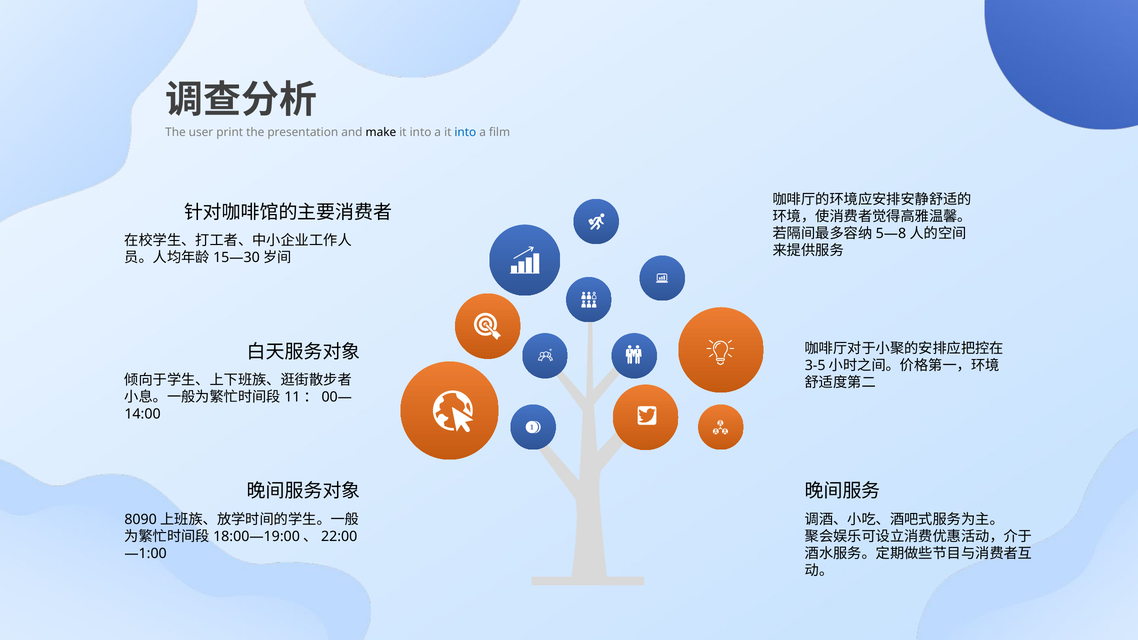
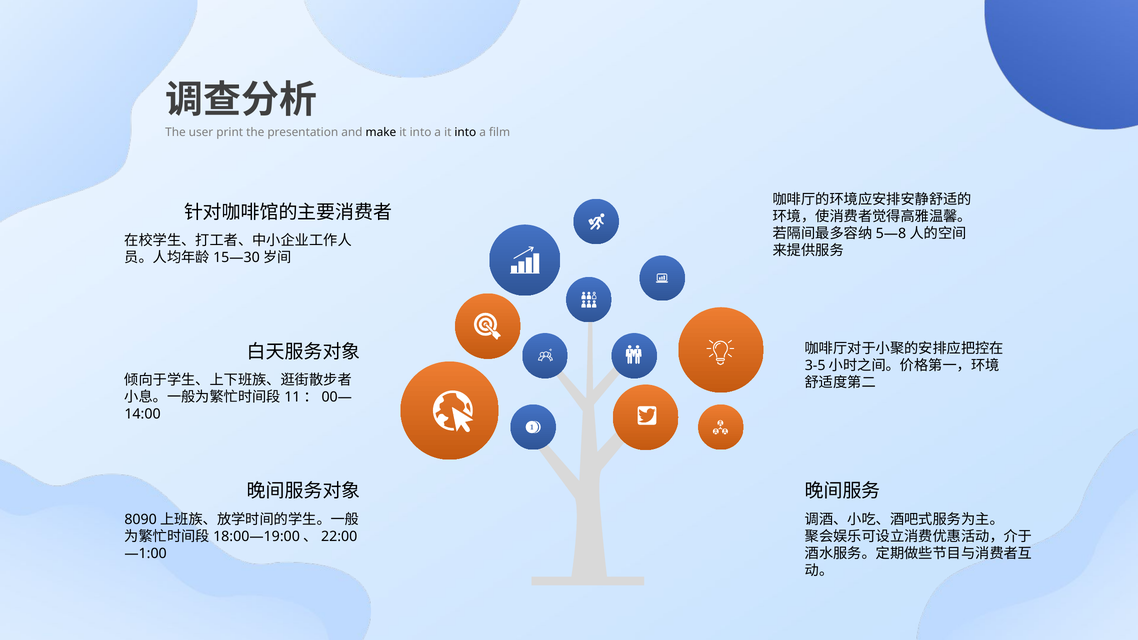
into colour: blue -> black (465, 132)
